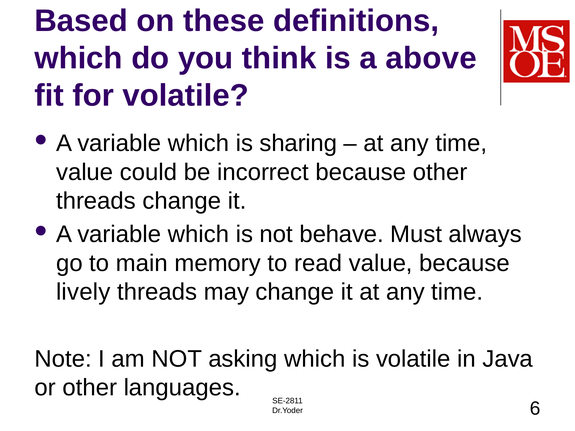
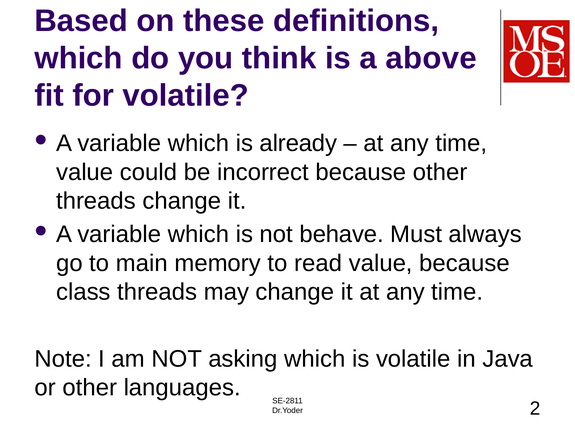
sharing: sharing -> already (298, 143)
lively: lively -> class (83, 292)
6: 6 -> 2 (535, 409)
